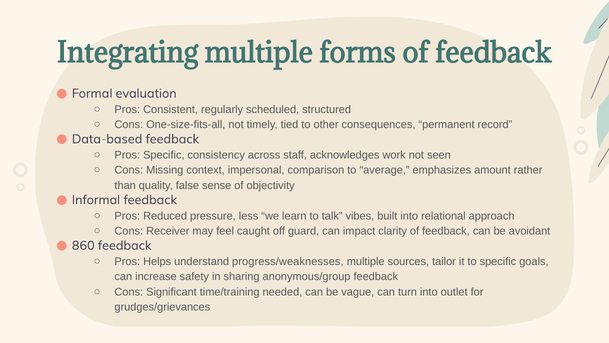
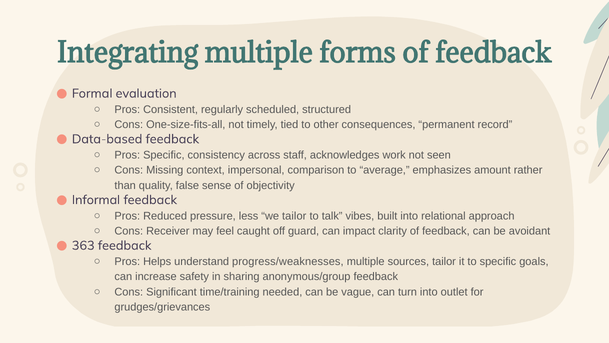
we learn: learn -> tailor (294, 216)
860: 860 -> 363 (83, 245)
